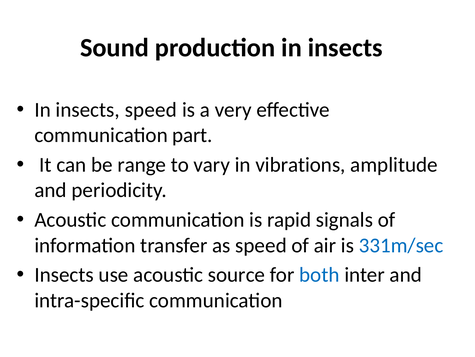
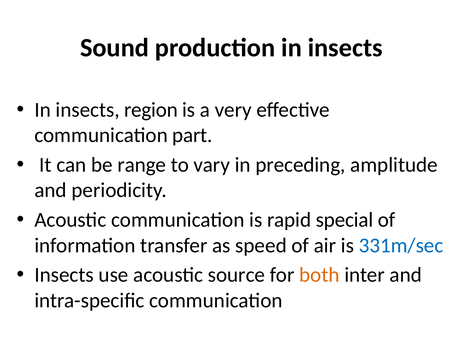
insects speed: speed -> region (151, 110)
vibrations: vibrations -> preceding (300, 165)
signals: signals -> special (345, 219)
both colour: blue -> orange (319, 274)
